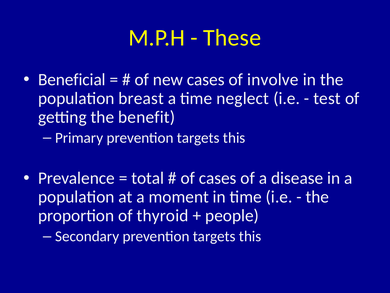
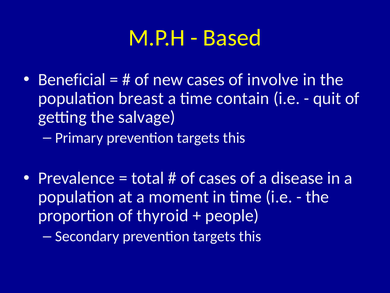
These: These -> Based (232, 38)
neglect: neglect -> contain (243, 98)
test: test -> quit (327, 98)
benefit: benefit -> salvage (147, 117)
